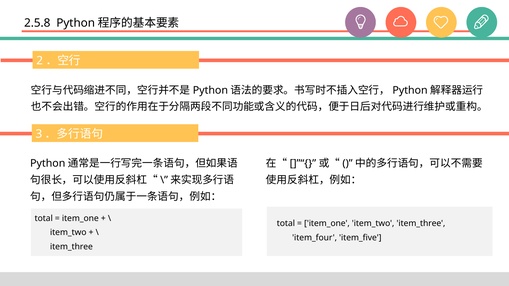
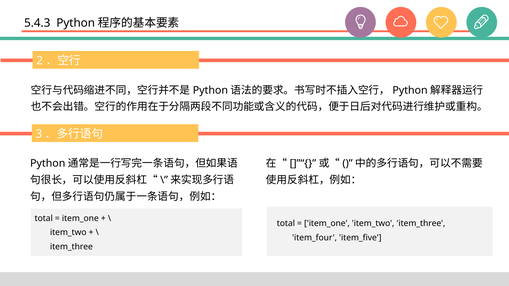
2.5.8: 2.5.8 -> 5.4.3 (37, 23)
